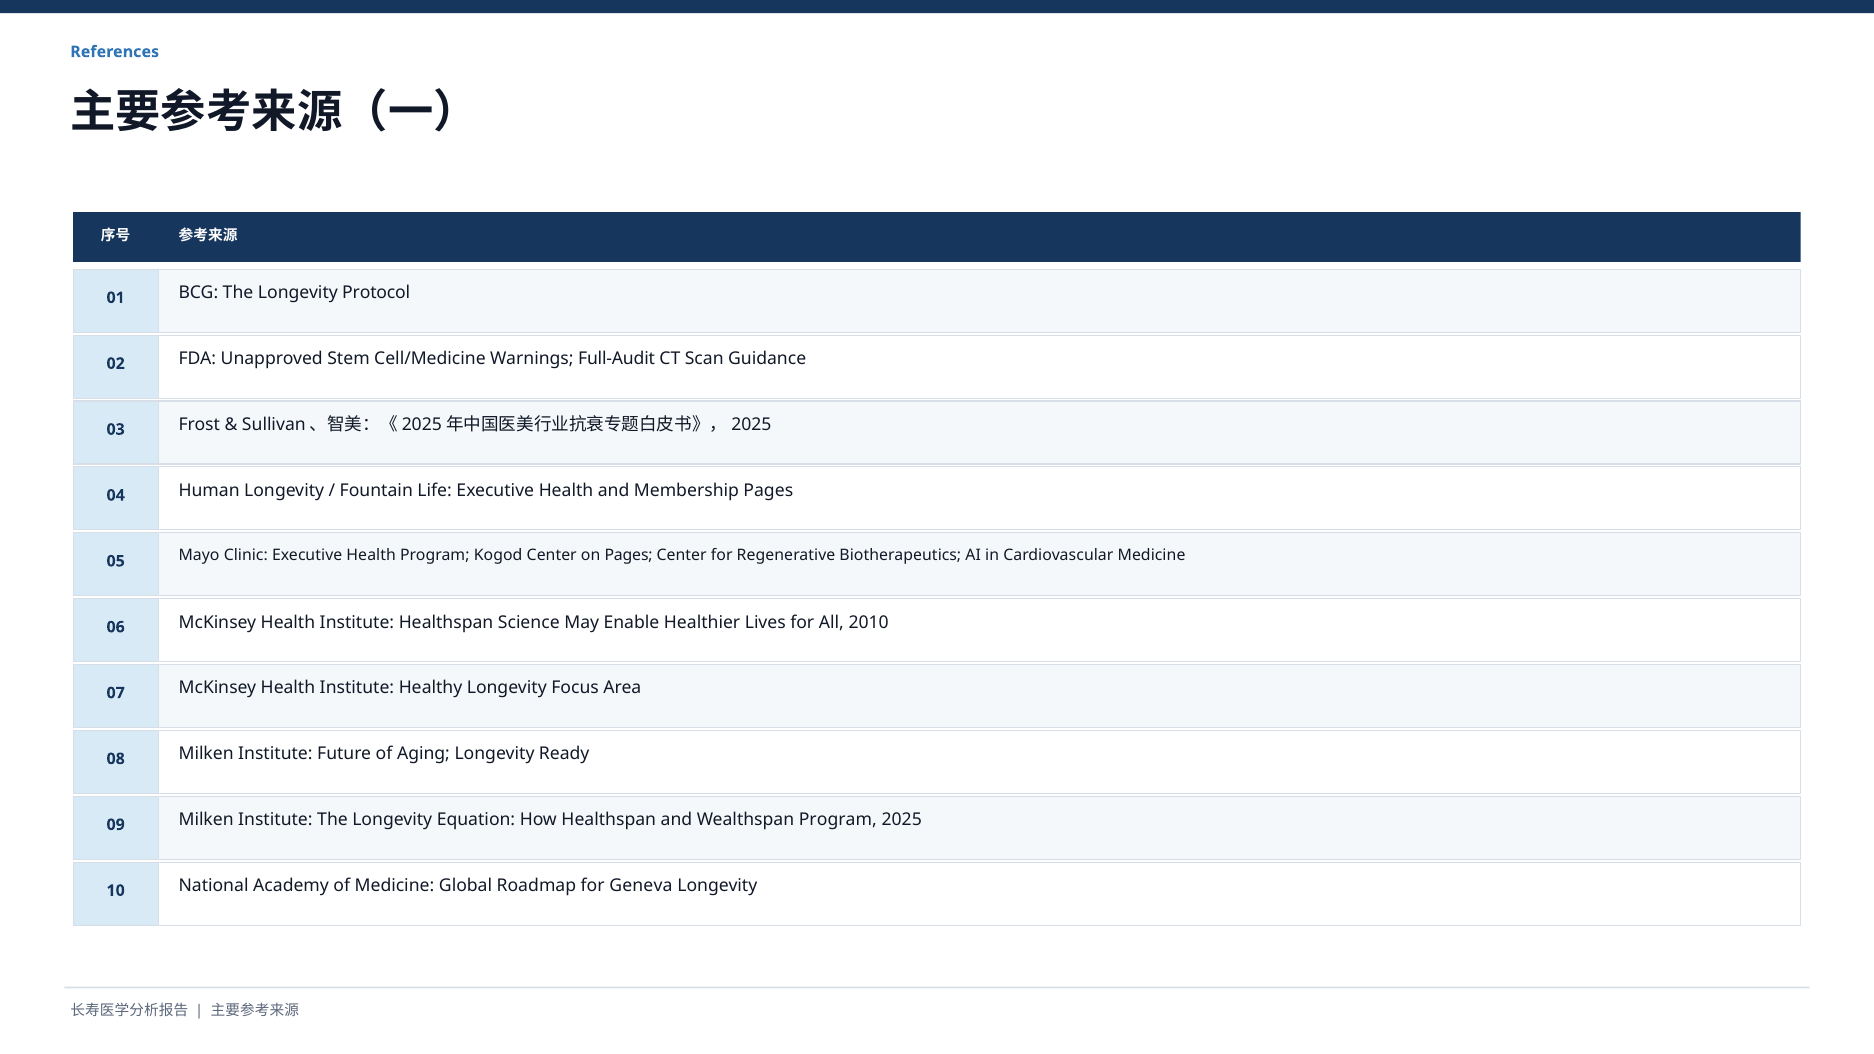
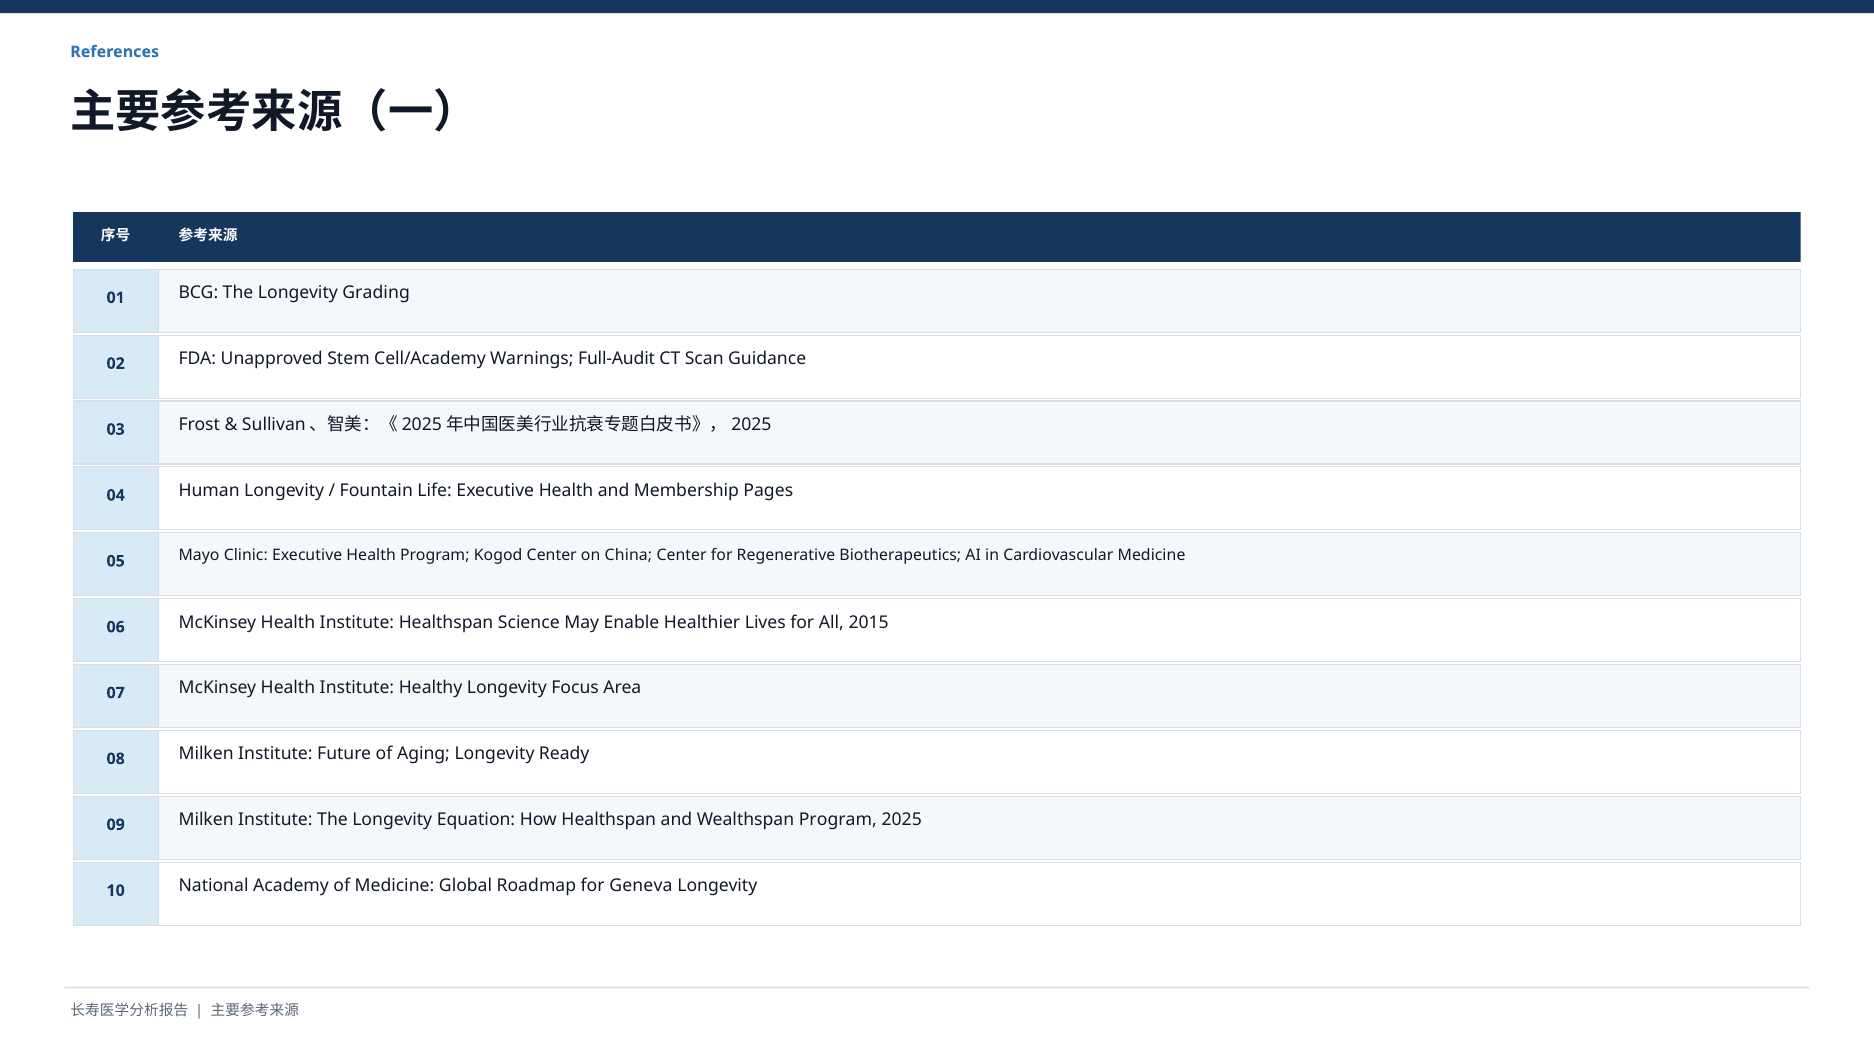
Protocol: Protocol -> Grading (376, 293)
Cell/Medicine: Cell/Medicine -> Cell/Academy (430, 359)
on Pages: Pages -> China (628, 555)
2010: 2010 -> 2015 (869, 622)
